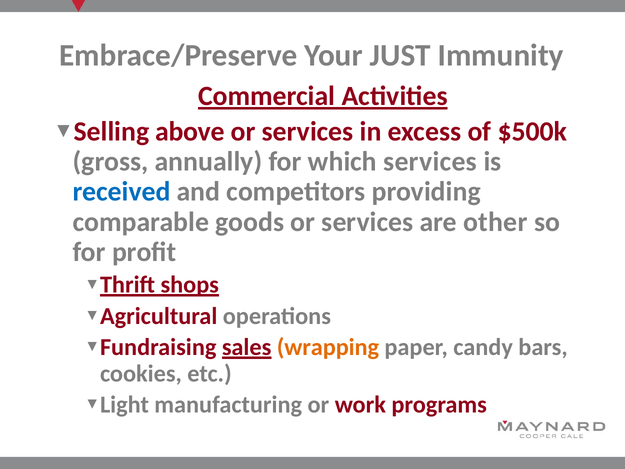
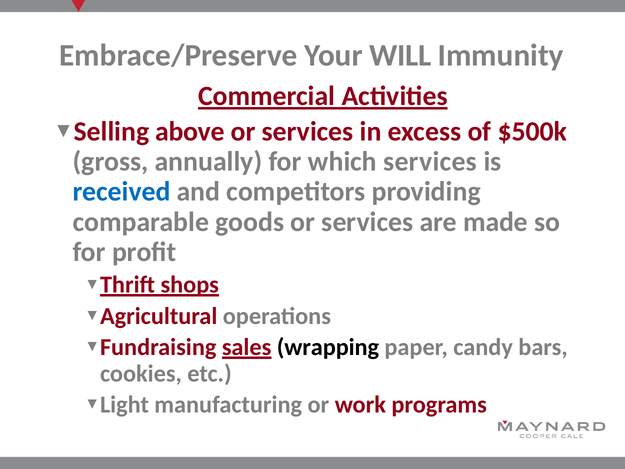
JUST: JUST -> WILL (400, 55)
other: other -> made (496, 222)
wrapping colour: orange -> black (328, 347)
